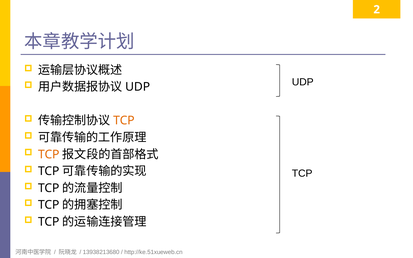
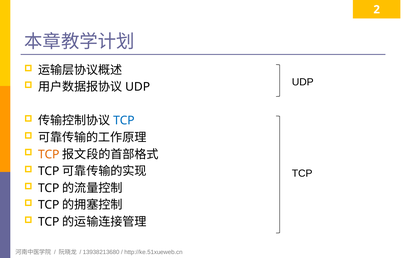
TCP colour: orange -> blue (124, 121)
